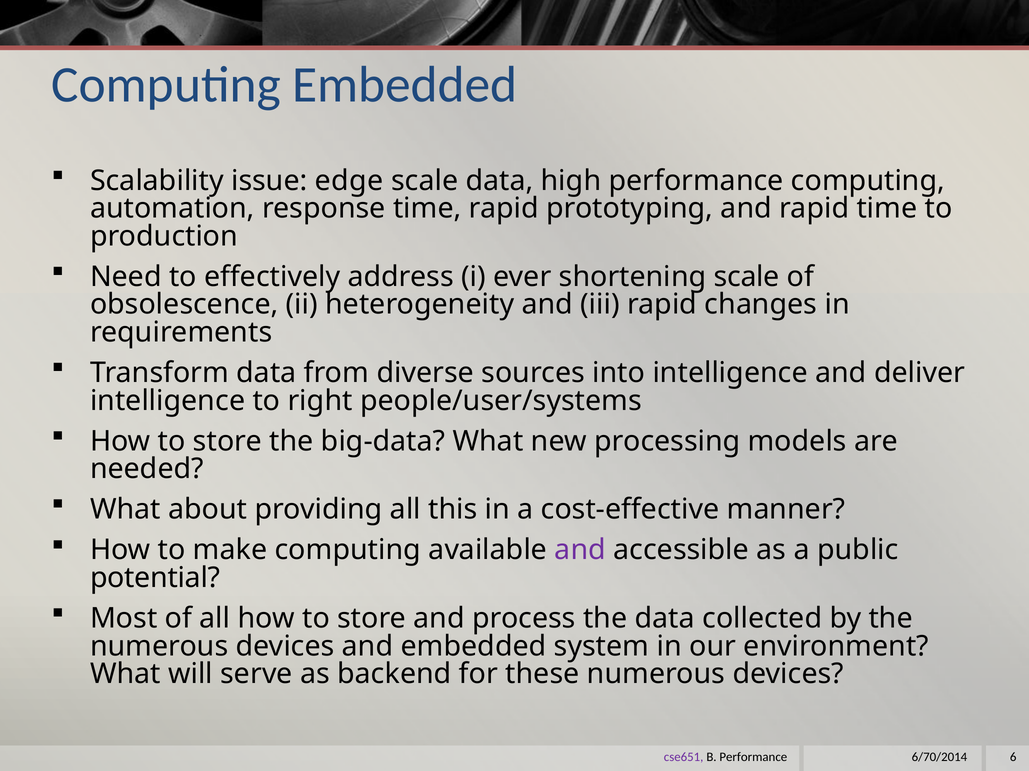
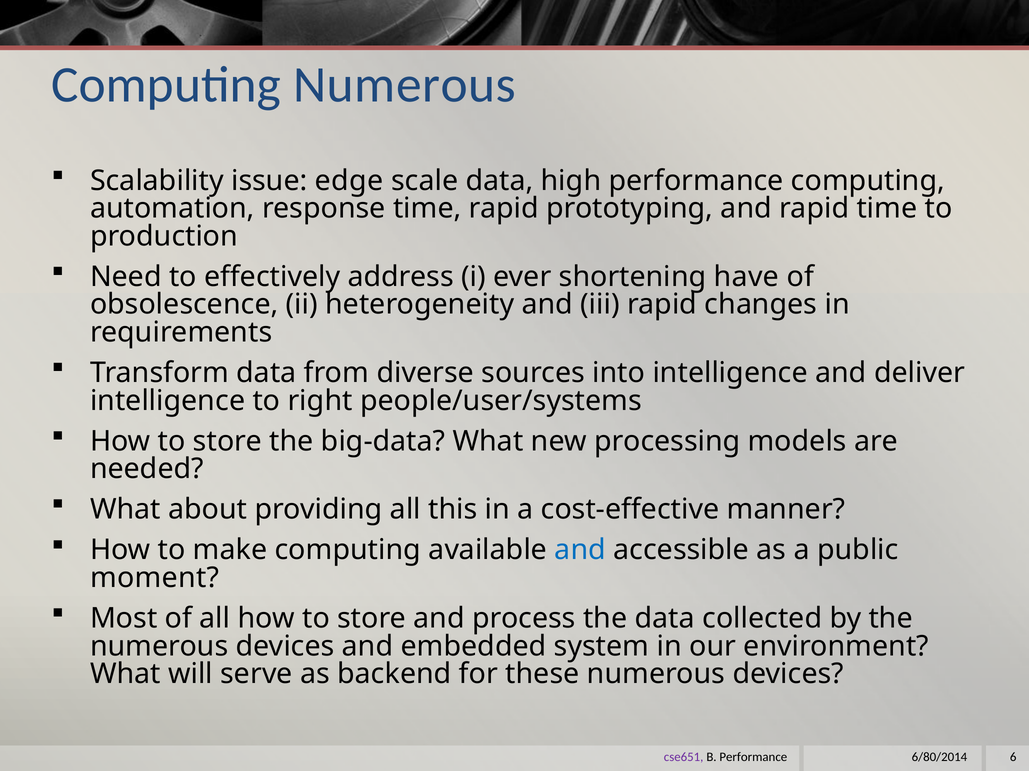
Computing Embedded: Embedded -> Numerous (405, 85)
shortening scale: scale -> have (746, 277)
and colour: purple -> blue (580, 551)
potential: potential -> moment (155, 578)
6/70/2014: 6/70/2014 -> 6/80/2014 (939, 758)
